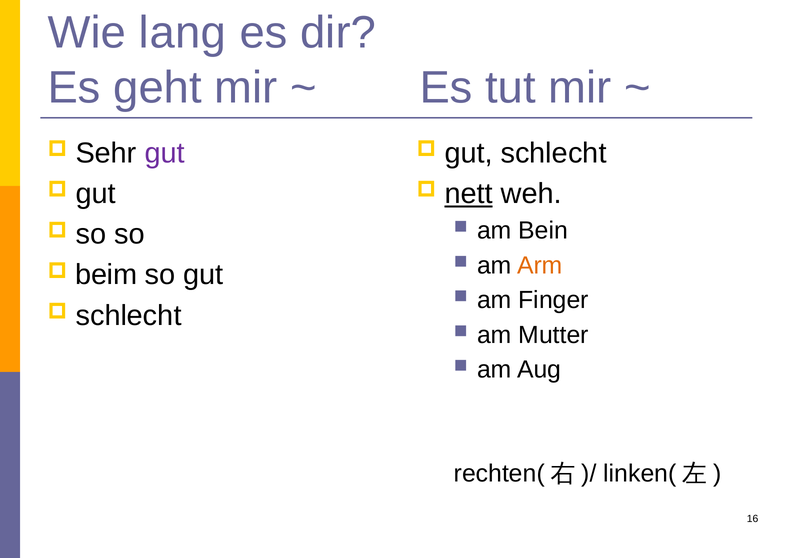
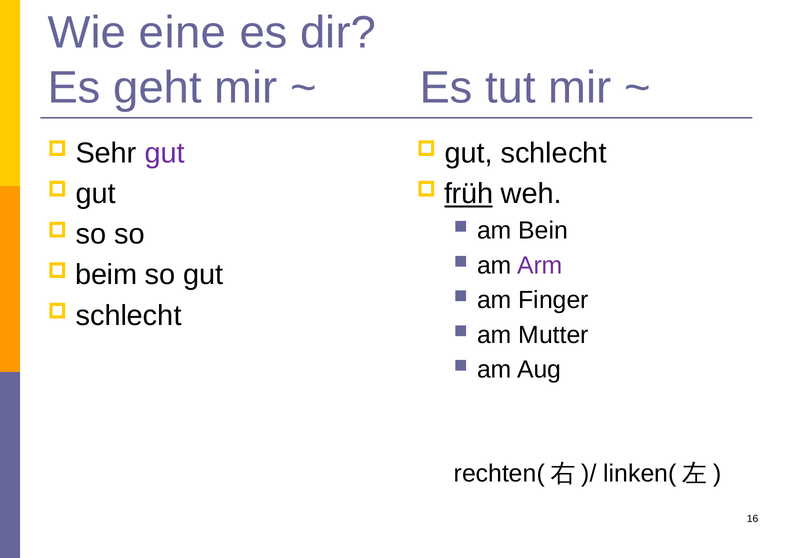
lang: lang -> eine (183, 33)
nett: nett -> früh (469, 194)
Arm colour: orange -> purple (540, 265)
